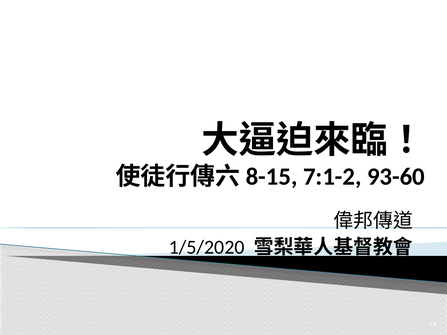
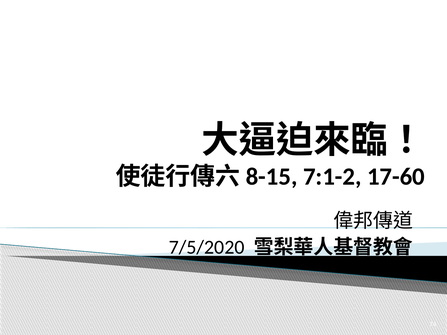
93-60: 93-60 -> 17-60 (396, 177)
1/5/2020: 1/5/2020 -> 7/5/2020 (207, 247)
